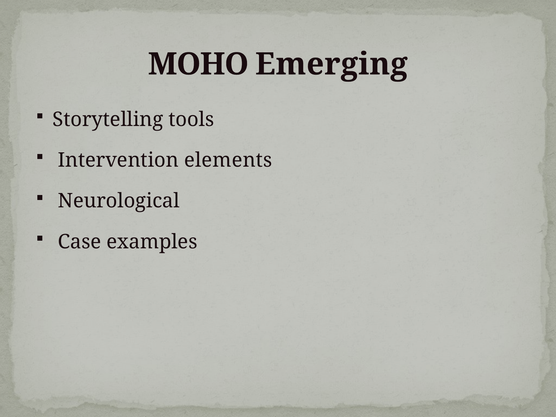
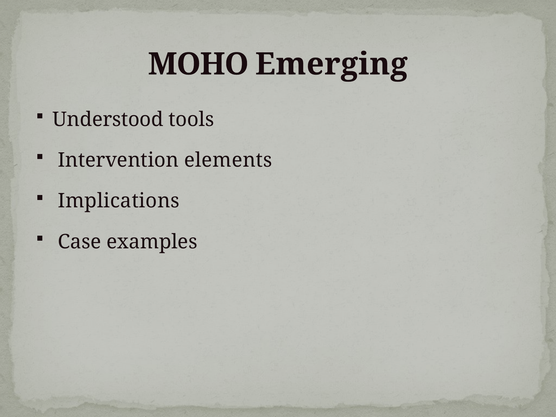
Storytelling: Storytelling -> Understood (108, 119)
Neurological: Neurological -> Implications (119, 201)
